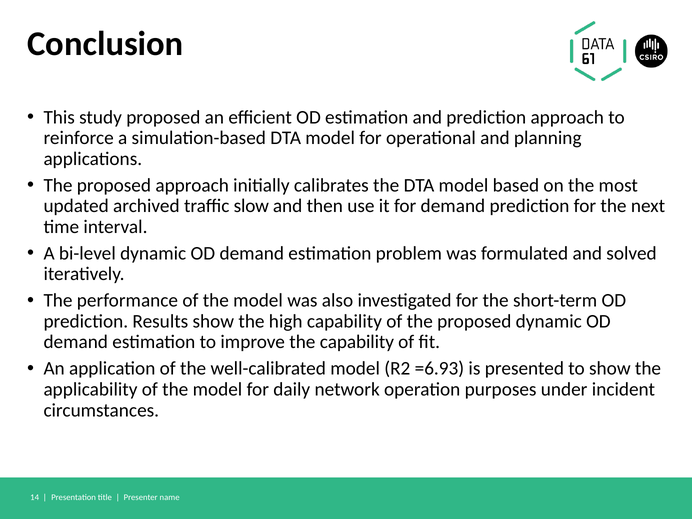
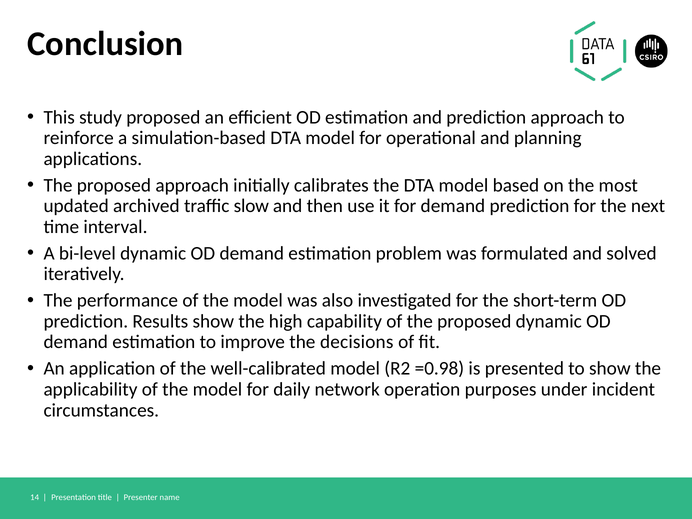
the capability: capability -> decisions (357, 342)
=6.93: =6.93 -> =0.98 (439, 369)
